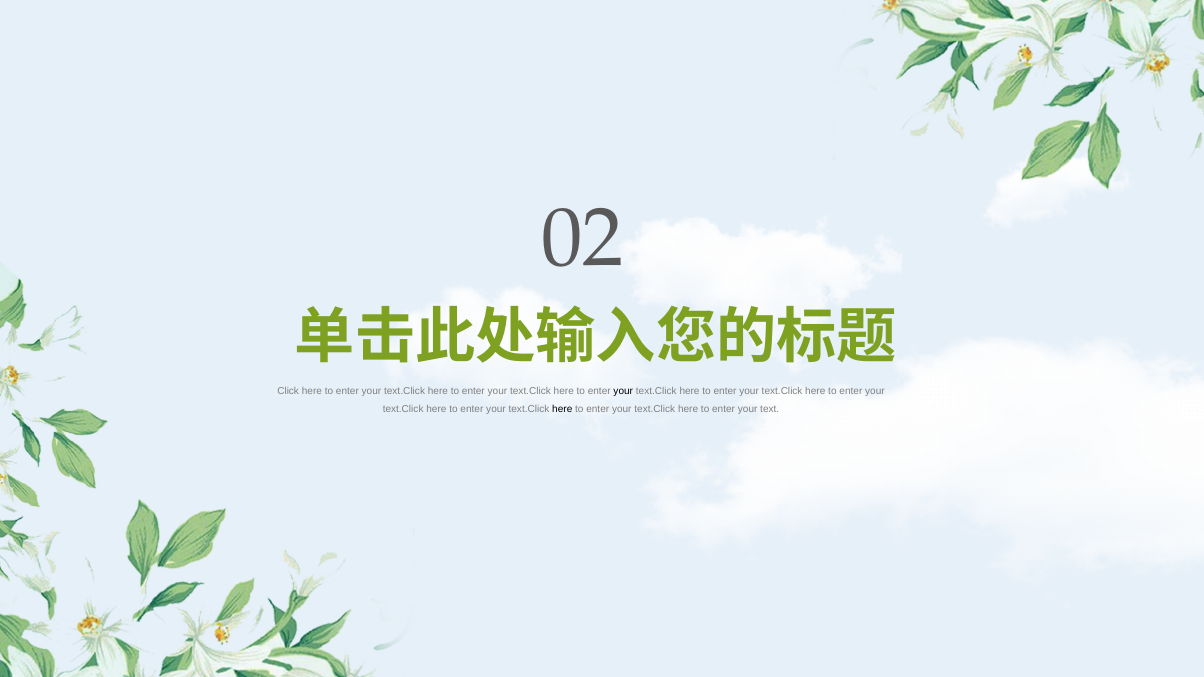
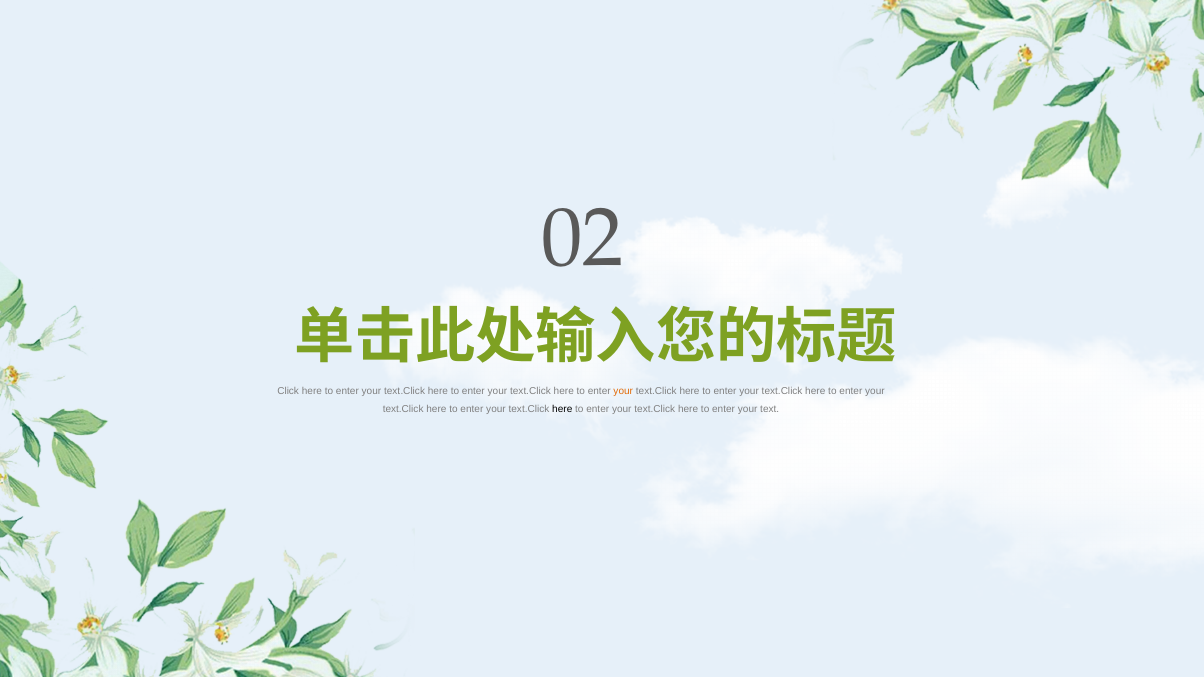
your colour: black -> orange (623, 391)
